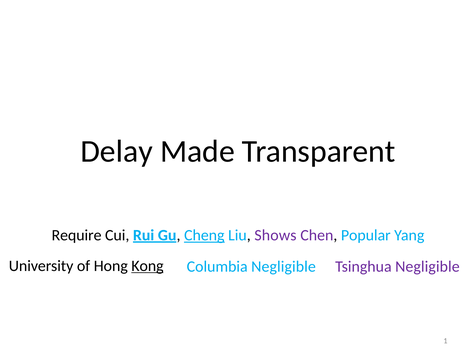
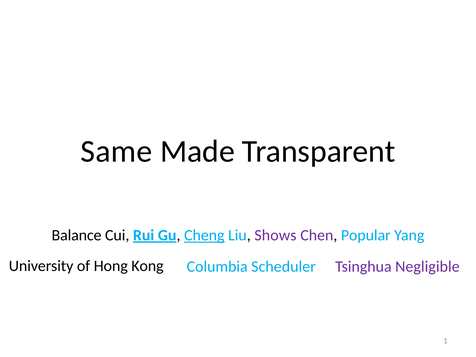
Delay: Delay -> Same (116, 151)
Require: Require -> Balance (77, 235)
Kong underline: present -> none (147, 266)
Columbia Negligible: Negligible -> Scheduler (284, 266)
